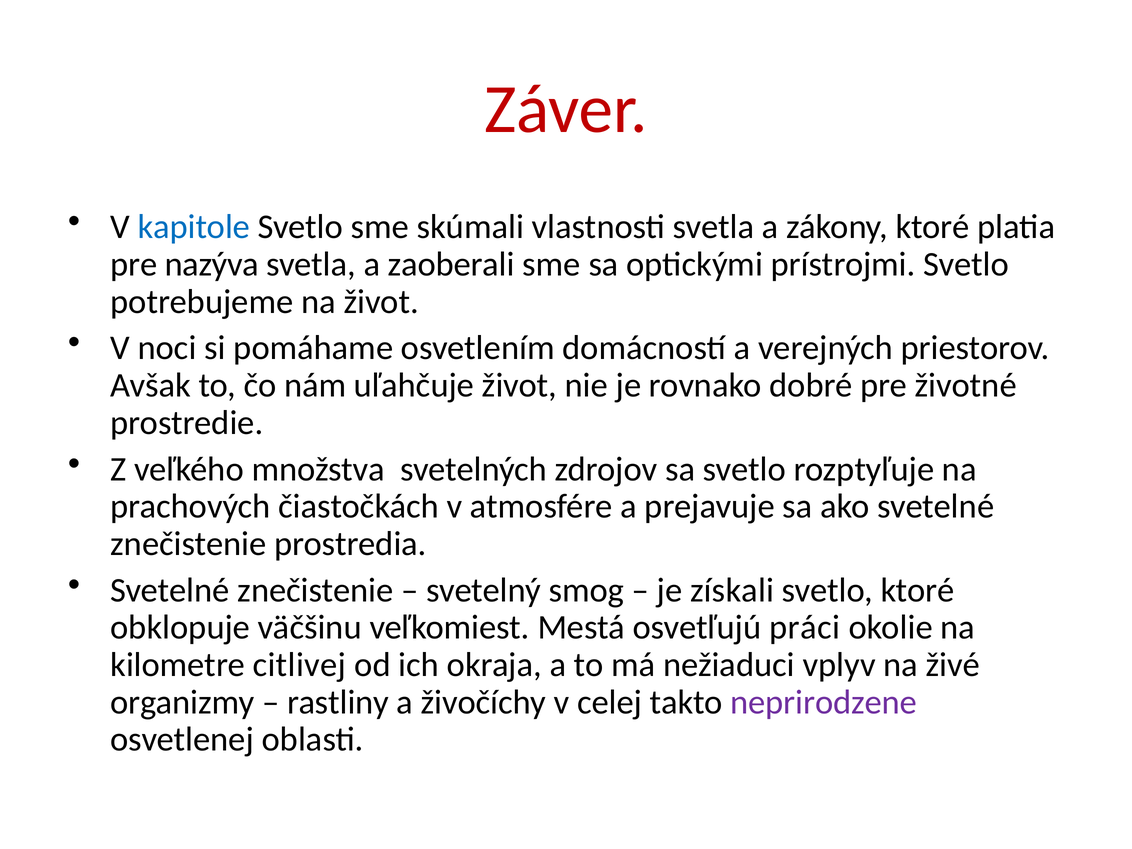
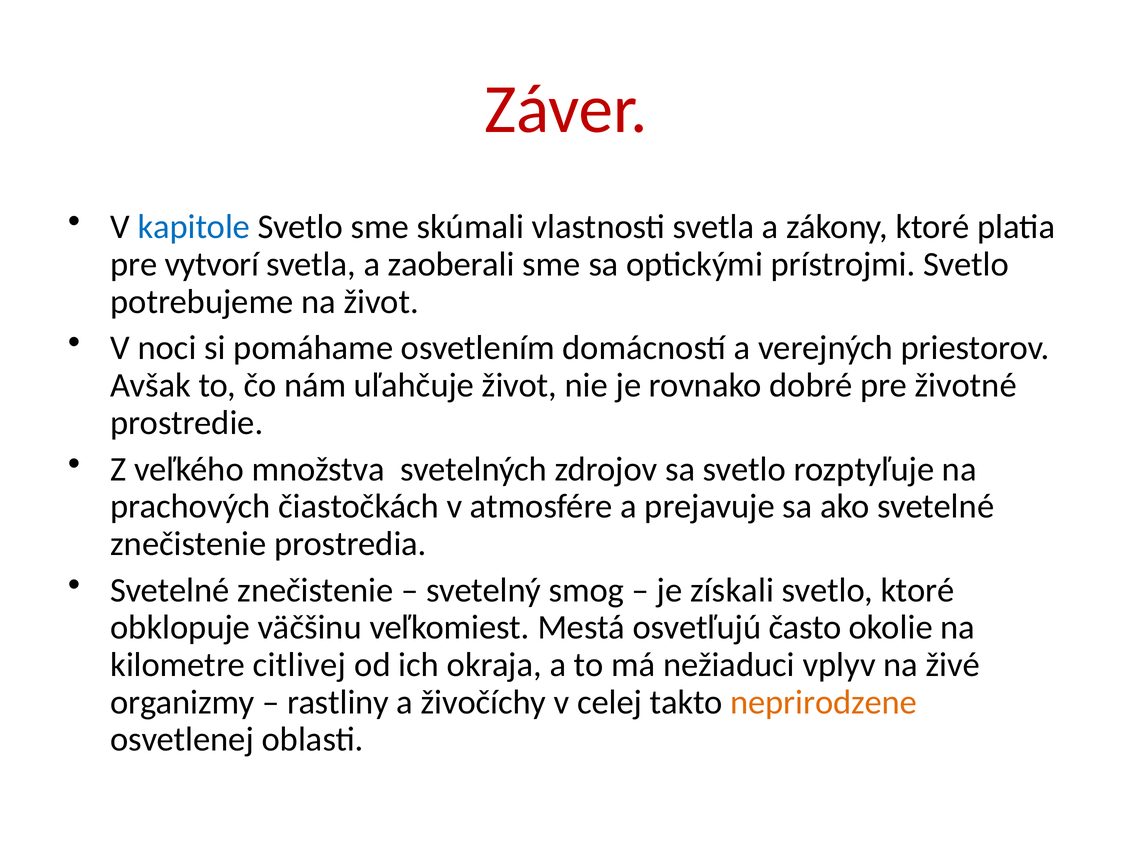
nazýva: nazýva -> vytvorí (212, 264)
práci: práci -> často (805, 628)
neprirodzene colour: purple -> orange (824, 702)
